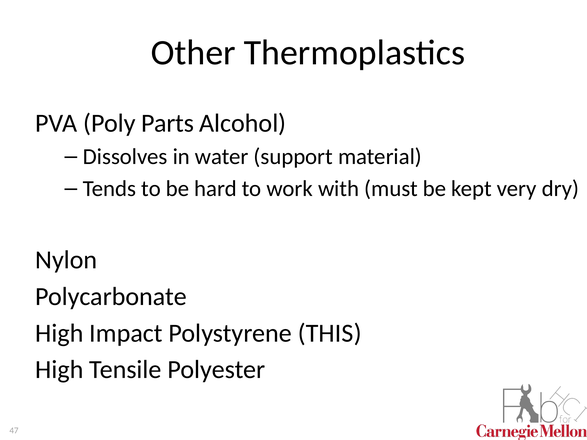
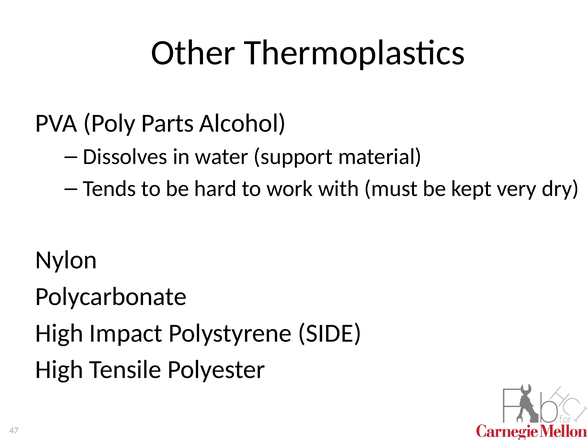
THIS: THIS -> SIDE (330, 333)
